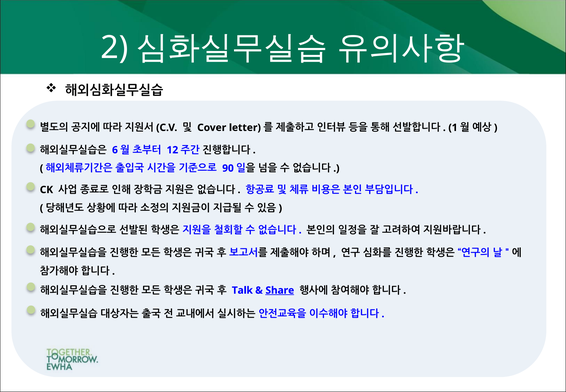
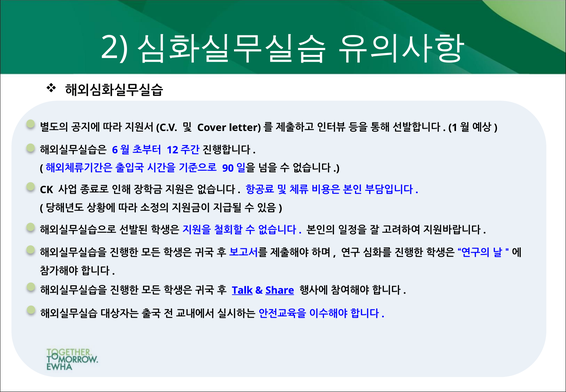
Talk underline: none -> present (242, 290)
